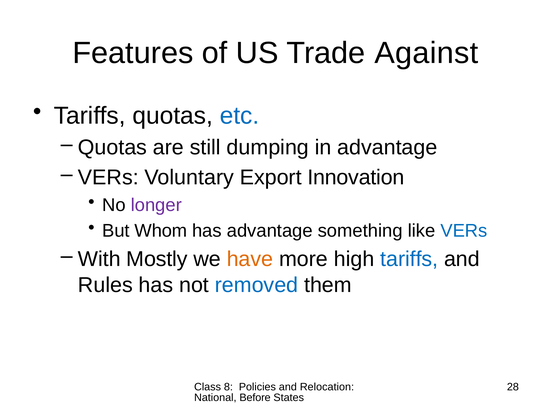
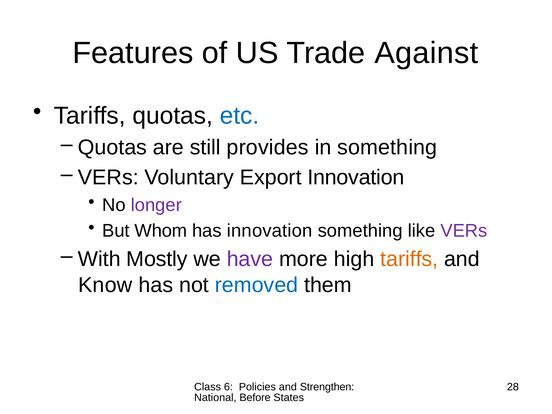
dumping: dumping -> provides (268, 147)
in advantage: advantage -> something (387, 147)
has advantage: advantage -> innovation (270, 231)
VERs colour: blue -> purple (464, 231)
have colour: orange -> purple (250, 259)
tariffs colour: blue -> orange (409, 259)
Rules: Rules -> Know (105, 285)
8: 8 -> 6 (228, 387)
Relocation: Relocation -> Strengthen (327, 387)
